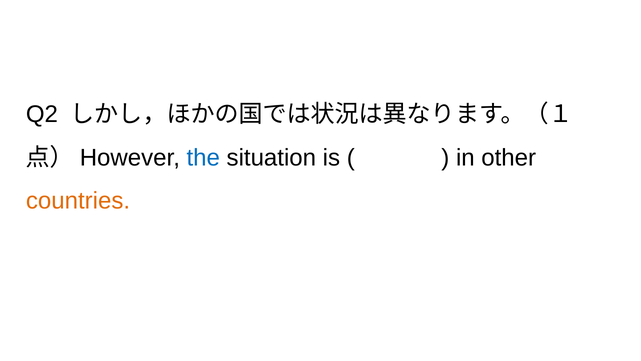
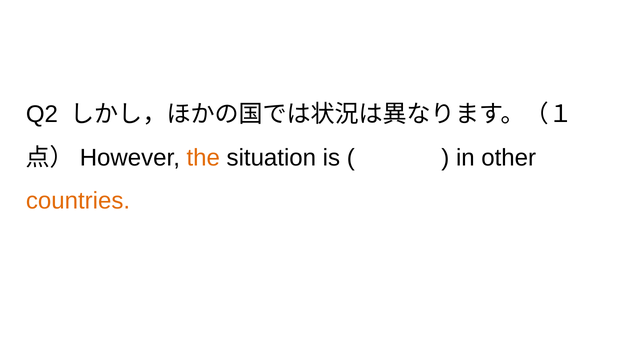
the colour: blue -> orange (203, 158)
